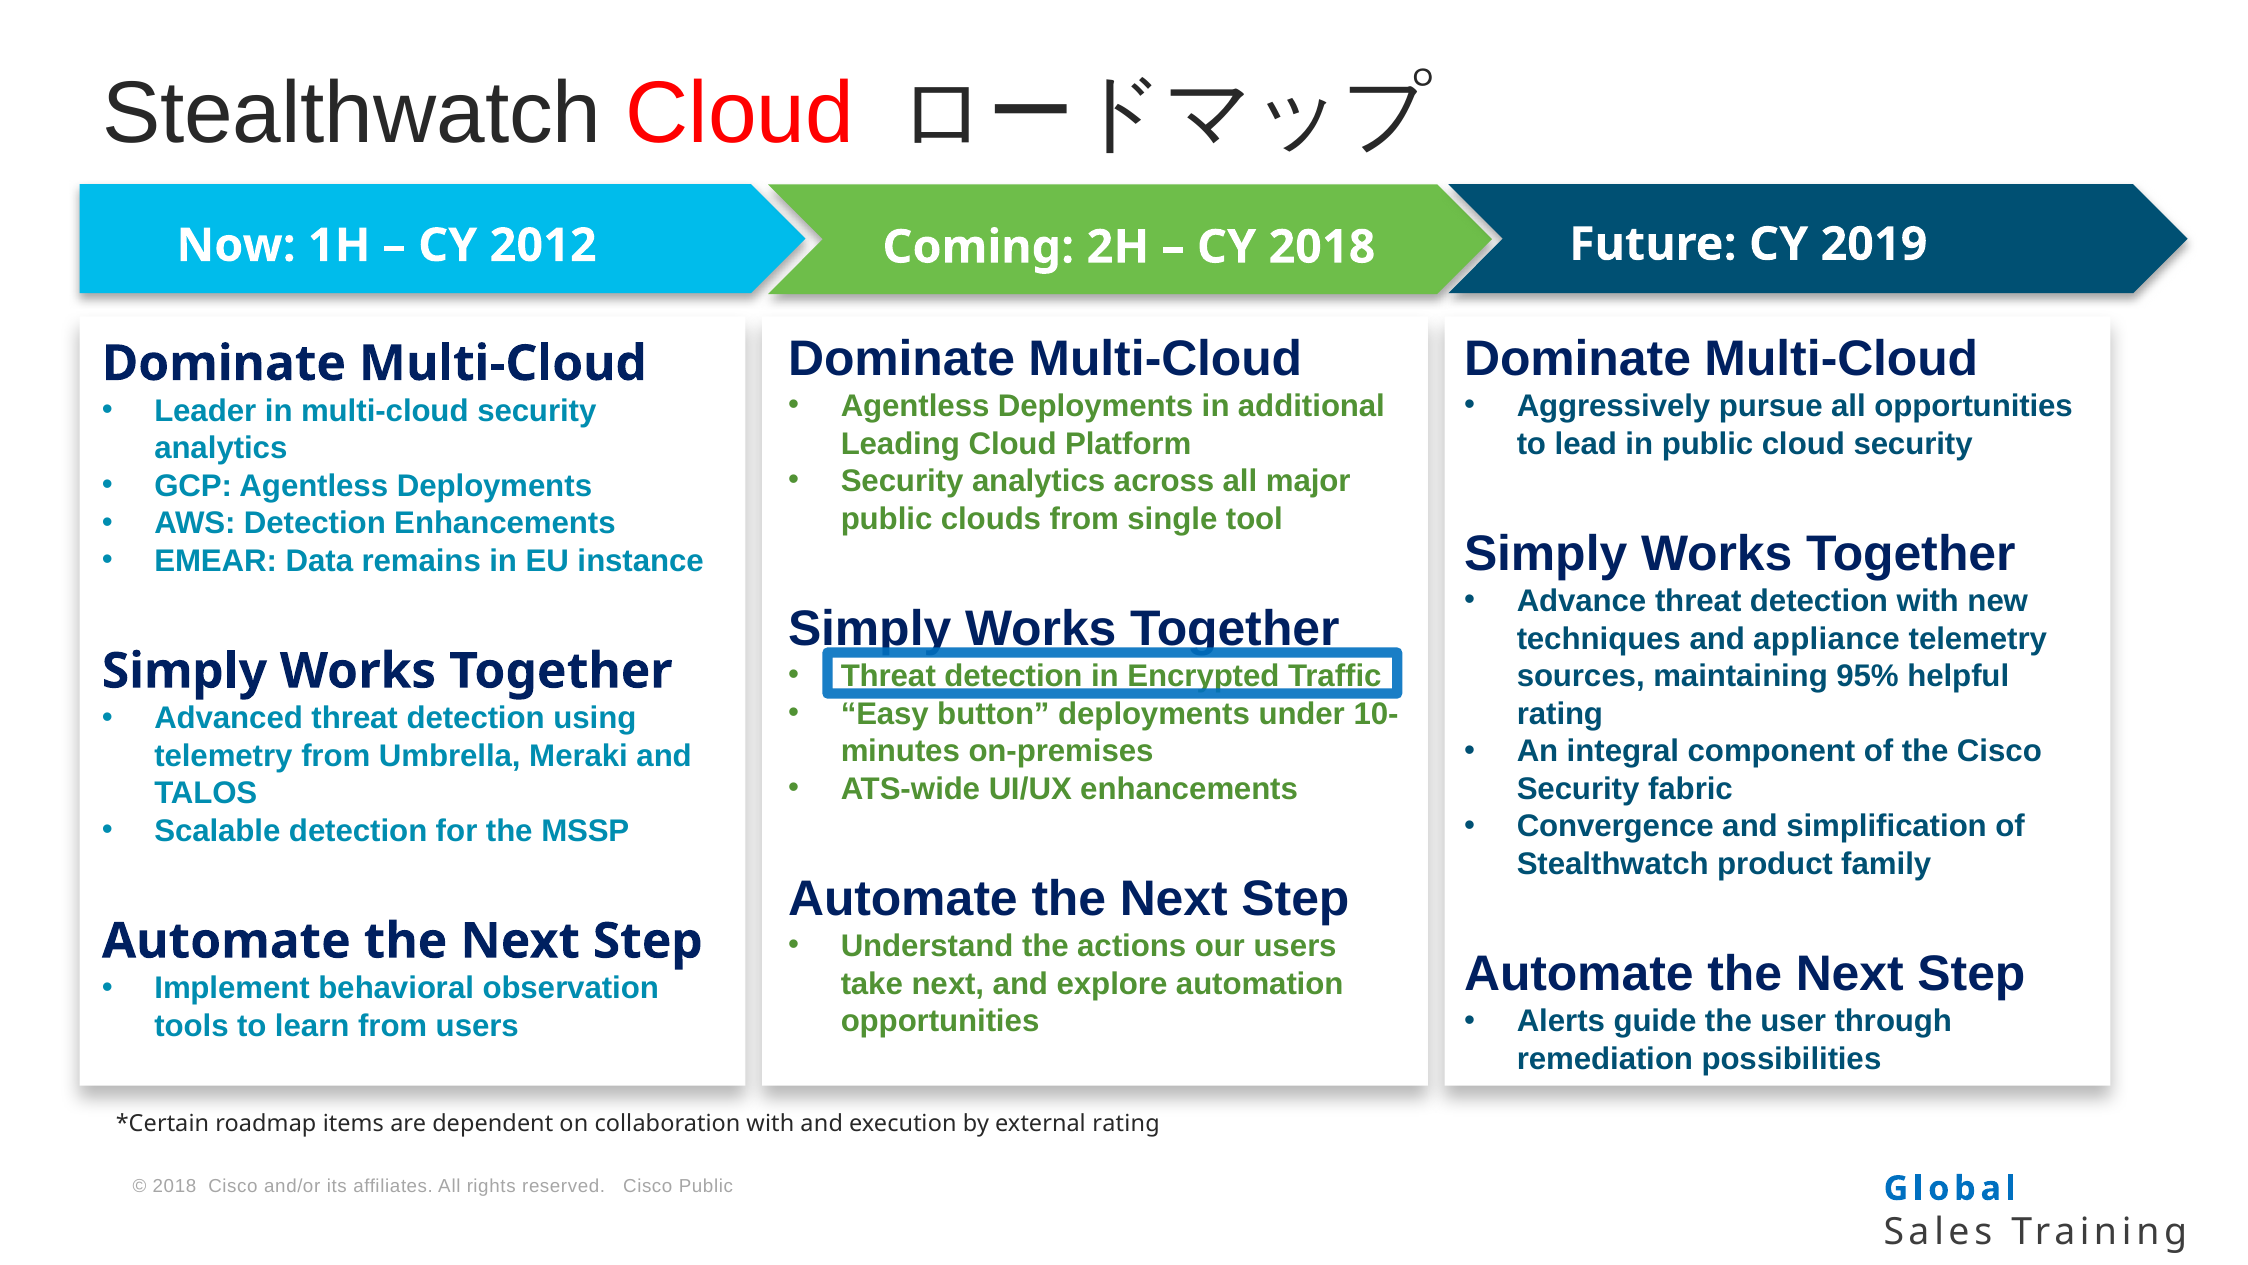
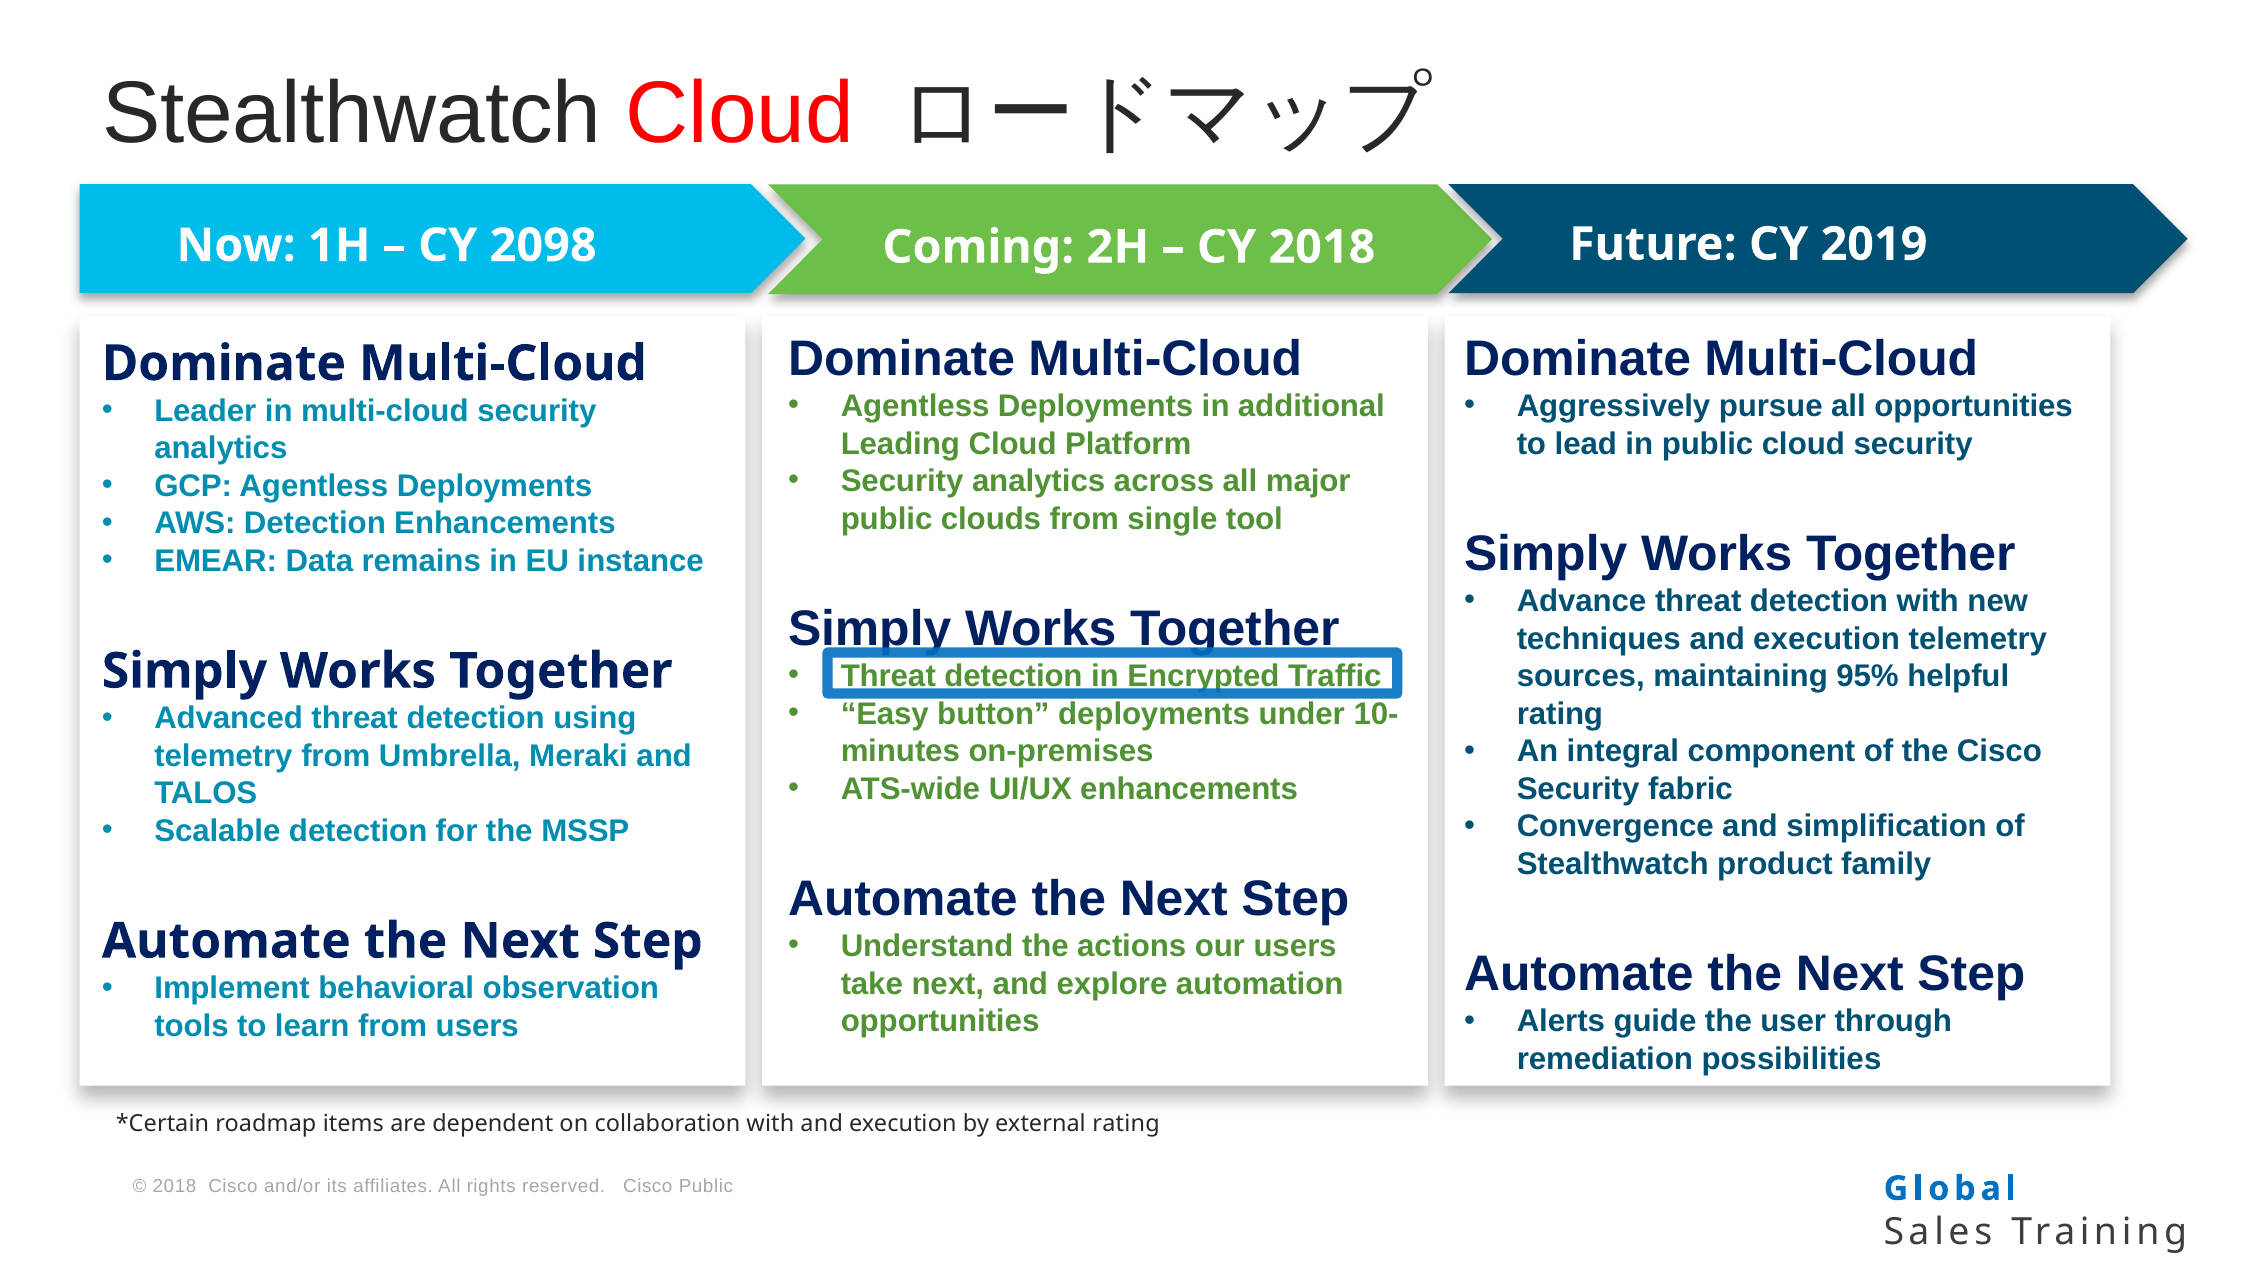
2012: 2012 -> 2098 (543, 245)
techniques and appliance: appliance -> execution (1827, 639)
